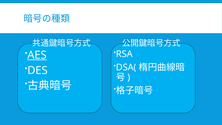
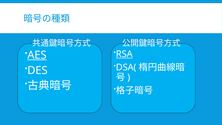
RSA underline: none -> present (124, 54)
